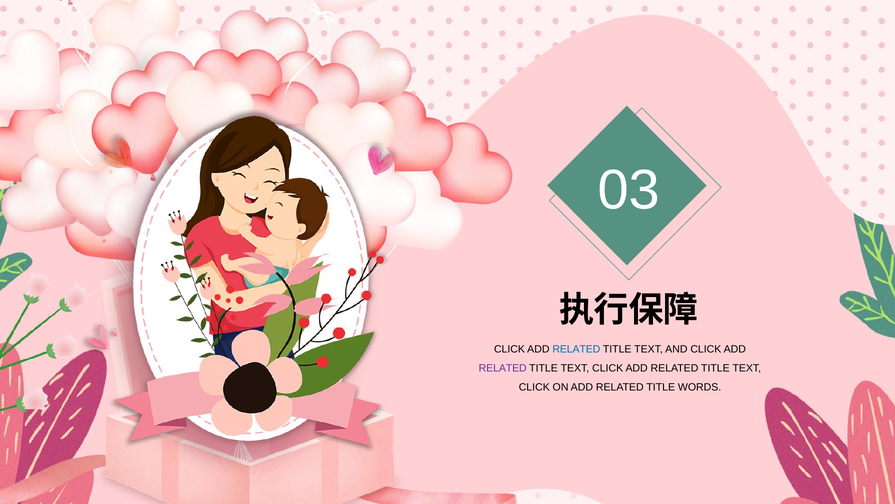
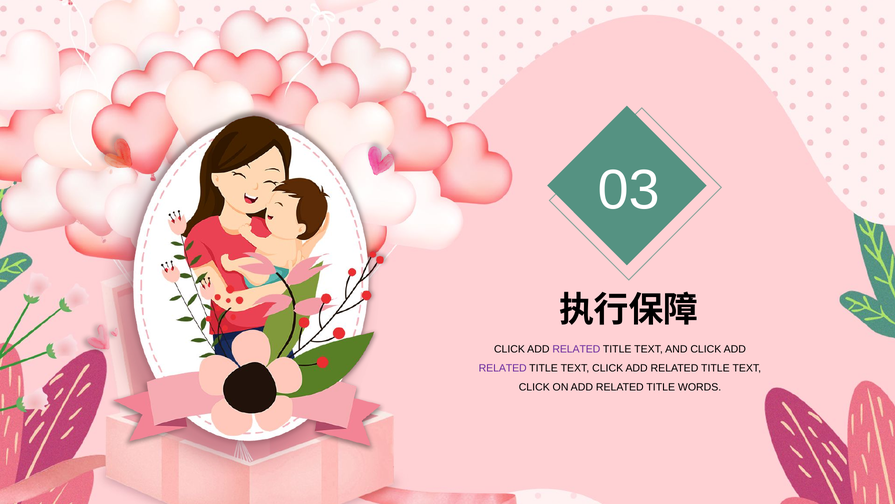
RELATED colour: blue -> purple (576, 349)
